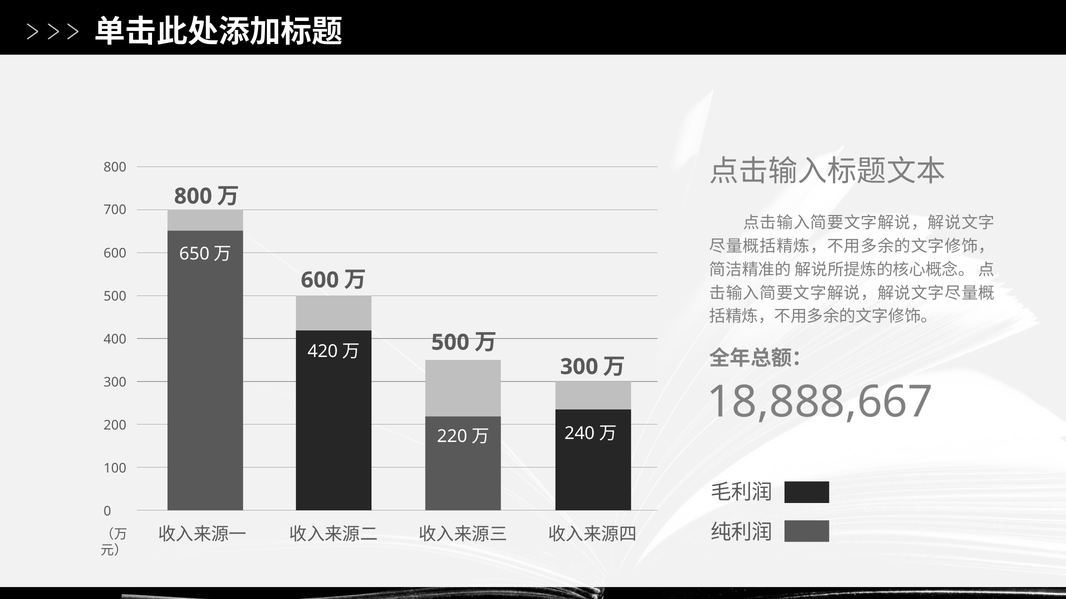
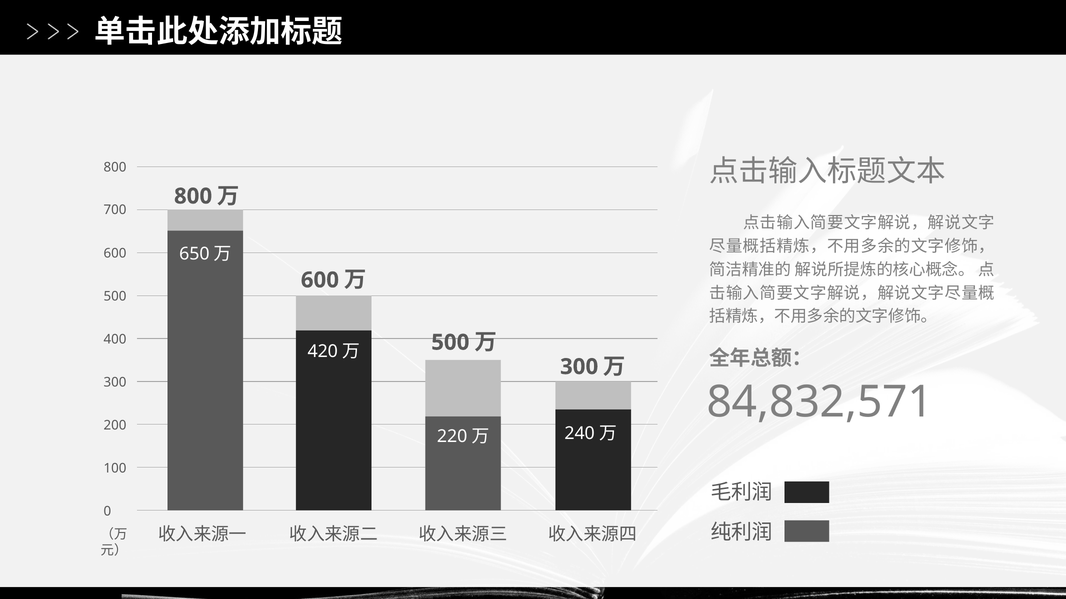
18,888,667: 18,888,667 -> 84,832,571 (820, 403)
